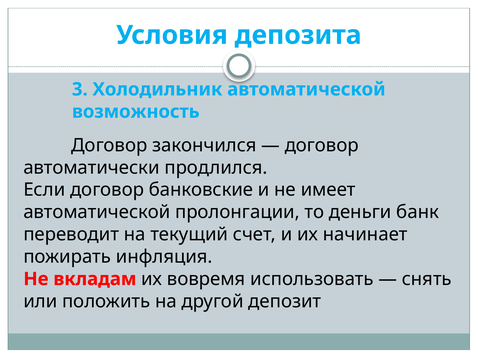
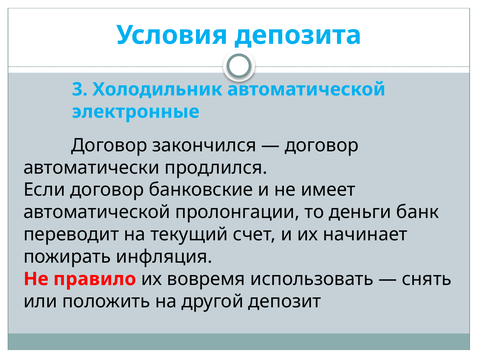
возможность: возможность -> электронные (136, 112)
вкладам: вкладам -> правило (95, 279)
